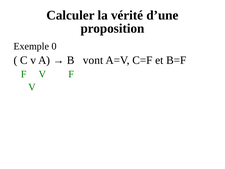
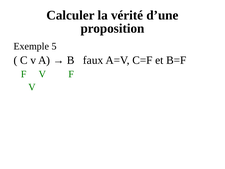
0: 0 -> 5 (54, 46)
vont: vont -> faux (93, 60)
